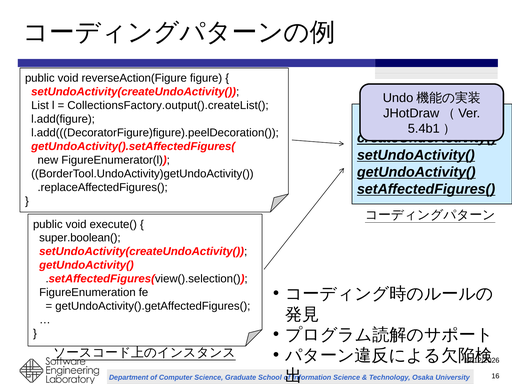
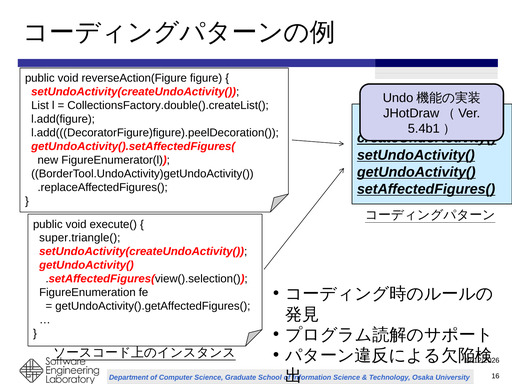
CollectionsFactory.output().createList(: CollectionsFactory.output().createList( -> CollectionsFactory.double().createList( (168, 105)
super.boolean(: super.boolean( -> super.triangle( (80, 238)
